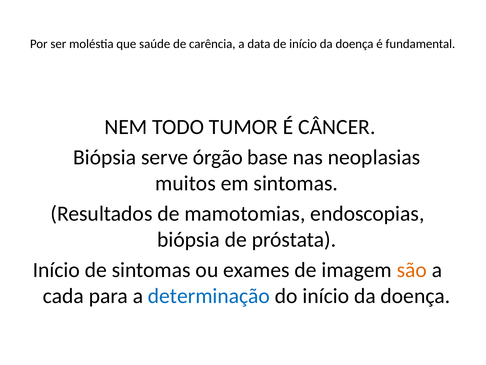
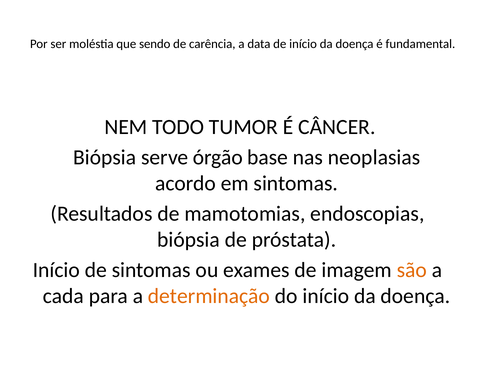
saúde: saúde -> sendo (155, 44)
muitos: muitos -> acordo (186, 183)
determinação colour: blue -> orange (209, 296)
